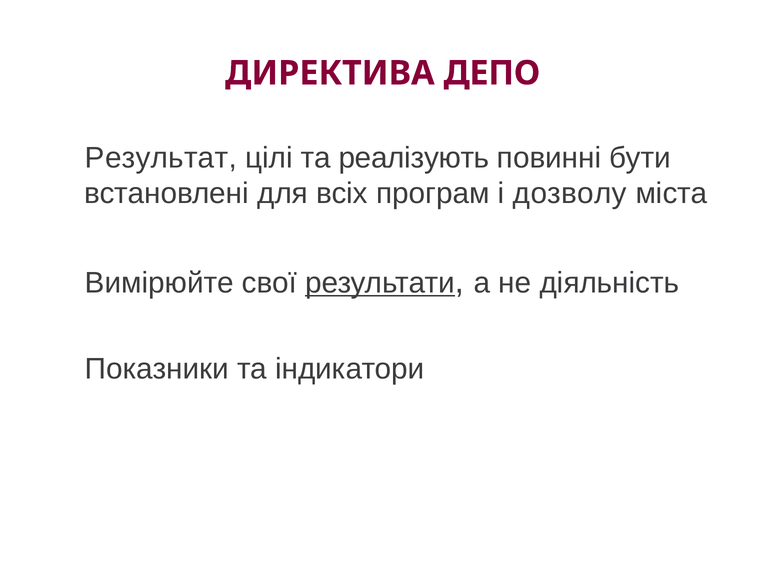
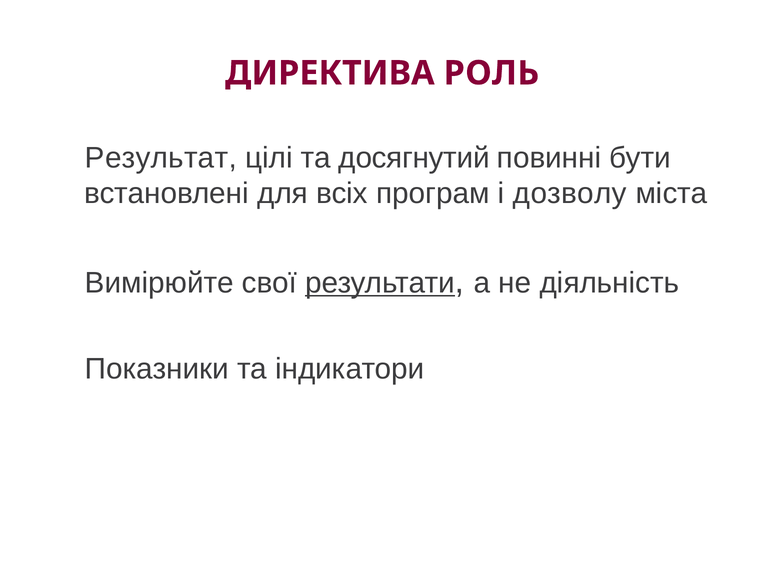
ДЕПО: ДЕПО -> РОЛЬ (491, 73)
реалізують: реалізують -> досягнутий (414, 158)
